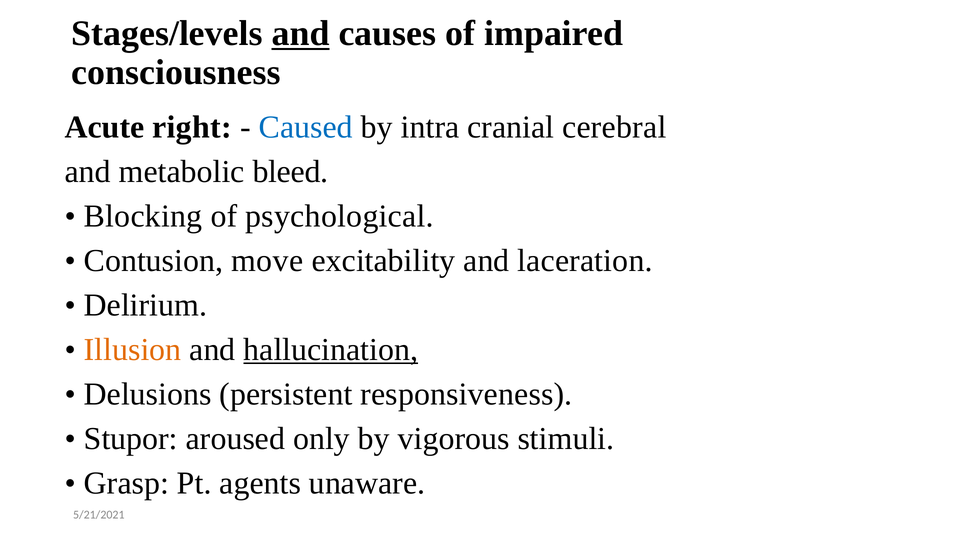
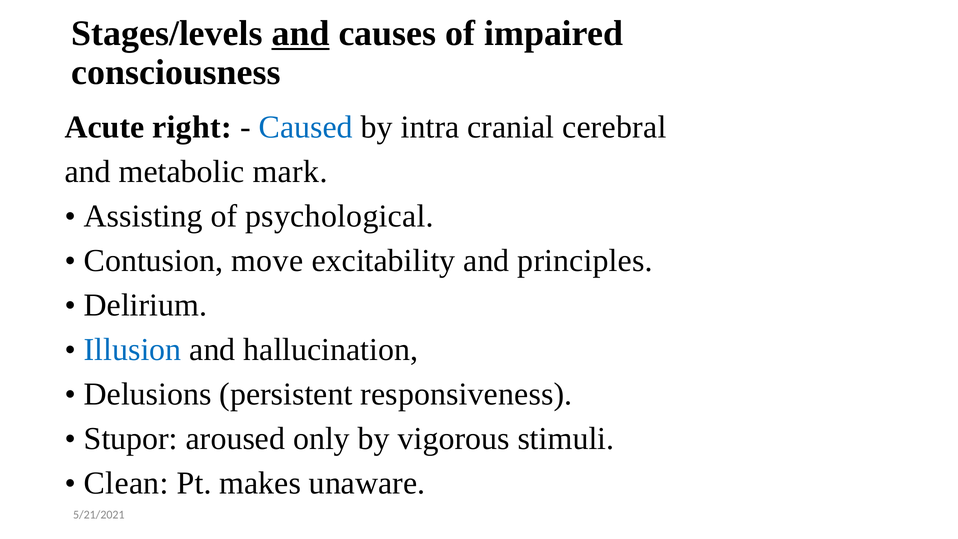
bleed: bleed -> mark (290, 171)
Blocking: Blocking -> Assisting (143, 216)
laceration: laceration -> principles (585, 260)
Illusion colour: orange -> blue (133, 349)
hallucination underline: present -> none (331, 349)
Grasp: Grasp -> Clean (126, 483)
agents: agents -> makes (260, 483)
